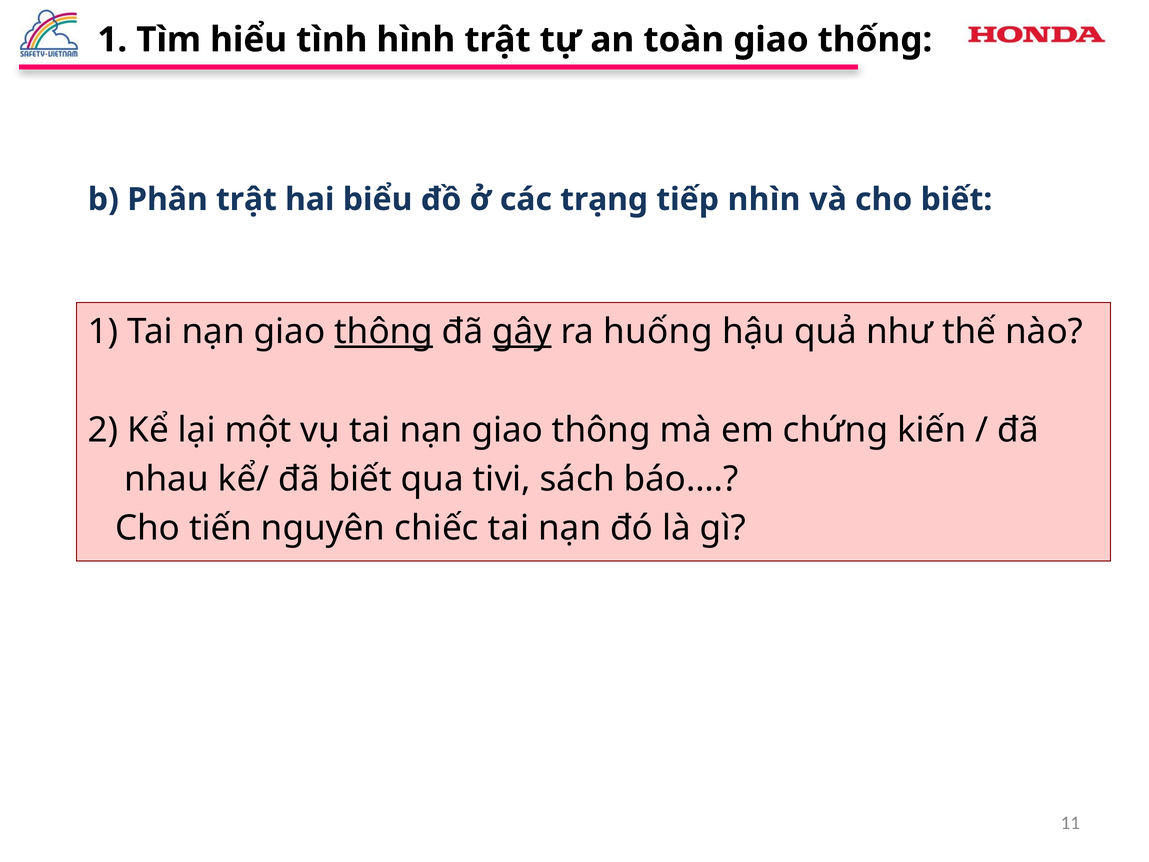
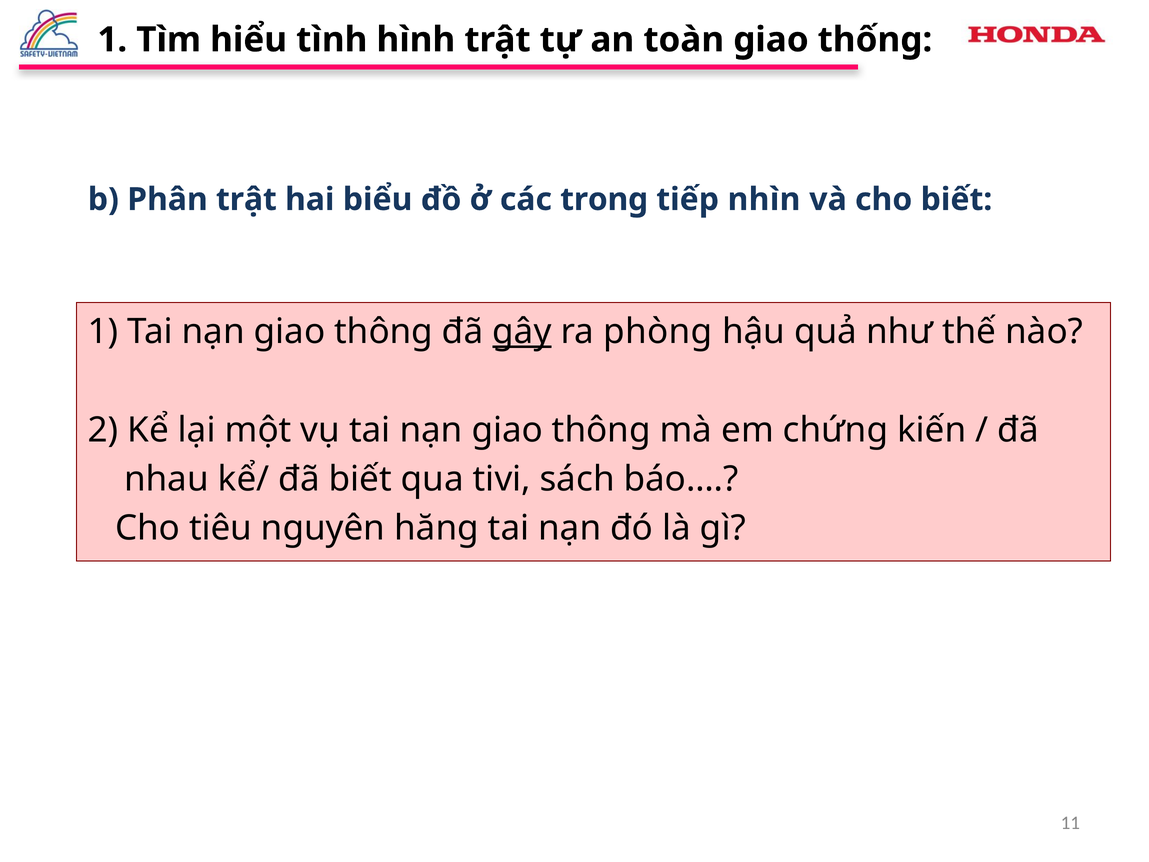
trạng: trạng -> trong (604, 199)
thông underline: present -> none (384, 332)
huống: huống -> phòng (658, 332)
tiến: tiến -> tiêu (221, 528)
chiếc: chiếc -> hăng (437, 528)
